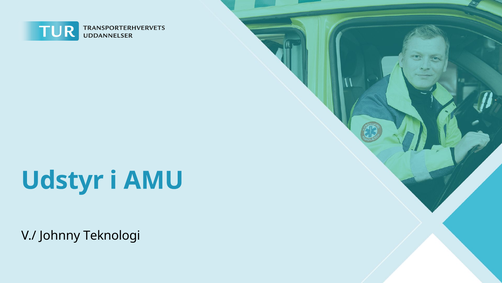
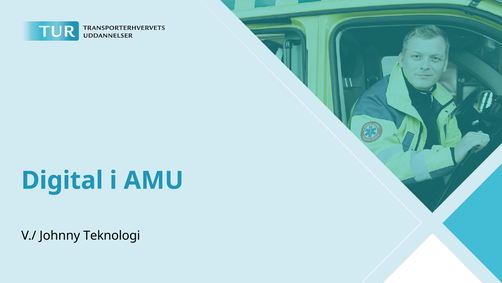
Udstyr: Udstyr -> Digital (62, 180)
